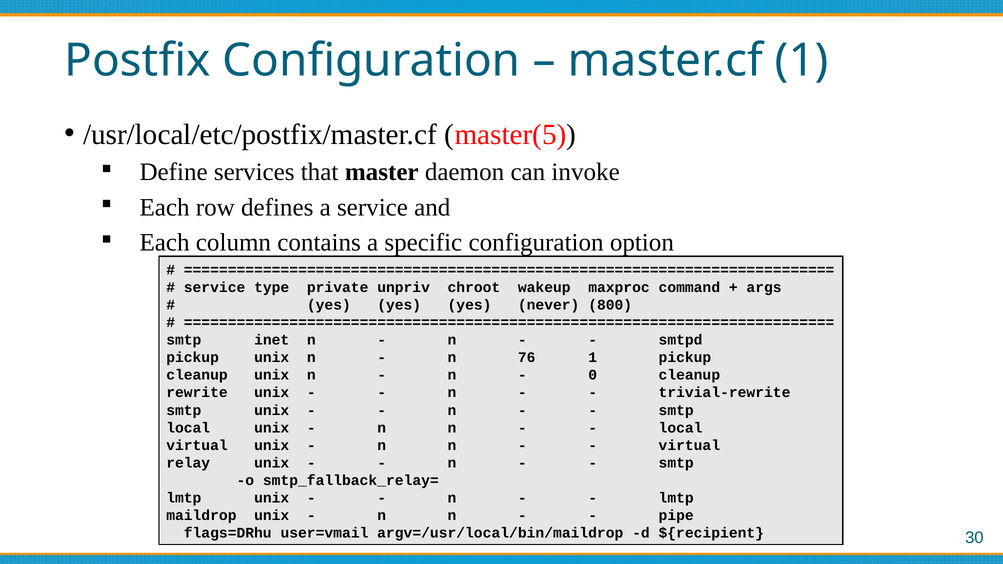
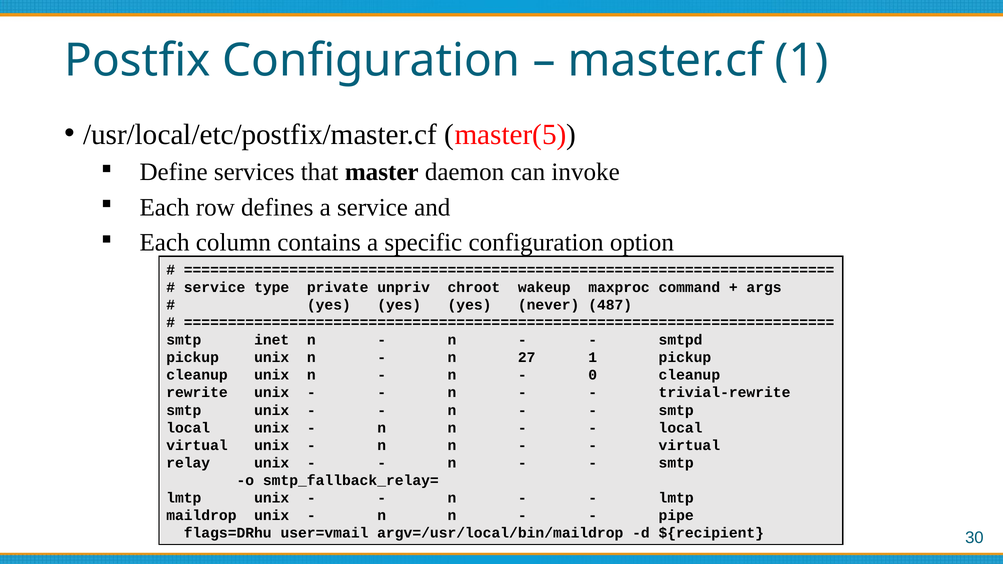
800: 800 -> 487 (610, 305)
76: 76 -> 27 (527, 358)
